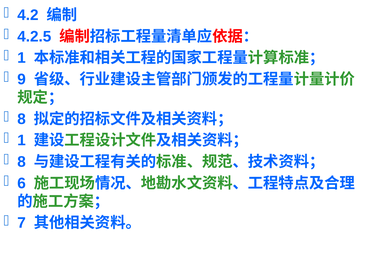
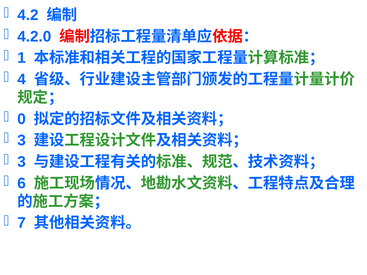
4.2.5: 4.2.5 -> 4.2.0 (34, 37)
9: 9 -> 4 (22, 79)
8: 8 -> 0 (22, 119)
1: 1 -> 3 (22, 141)
8: 8 -> 3 (22, 162)
